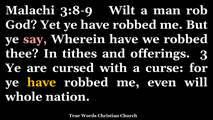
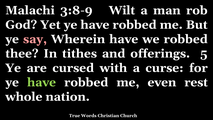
3: 3 -> 5 (204, 53)
have colour: yellow -> light green (42, 82)
will: will -> rest (196, 82)
